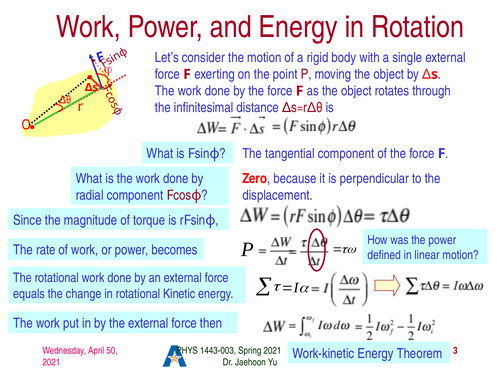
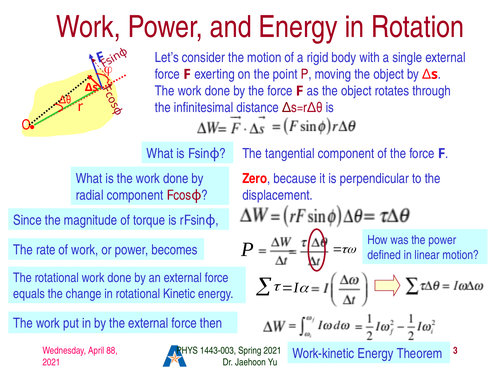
50: 50 -> 88 (112, 351)
